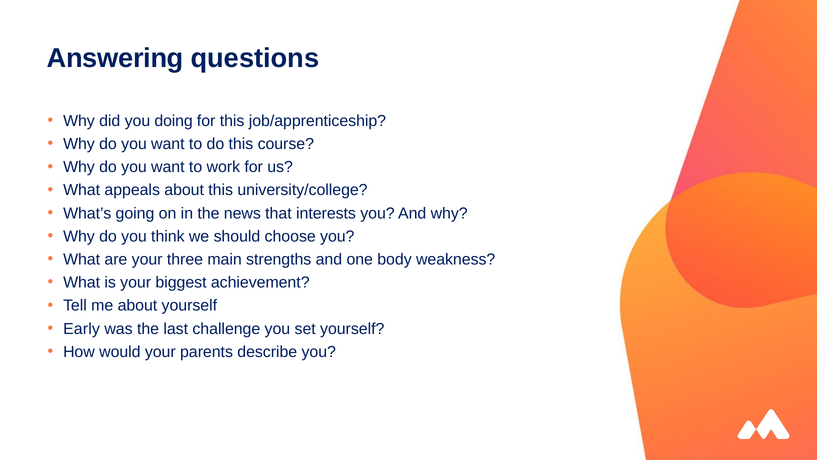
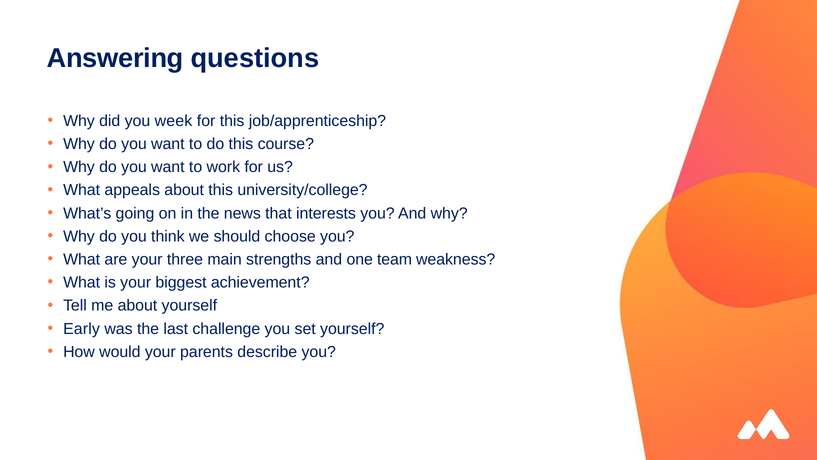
doing: doing -> week (173, 121)
body: body -> team (395, 259)
